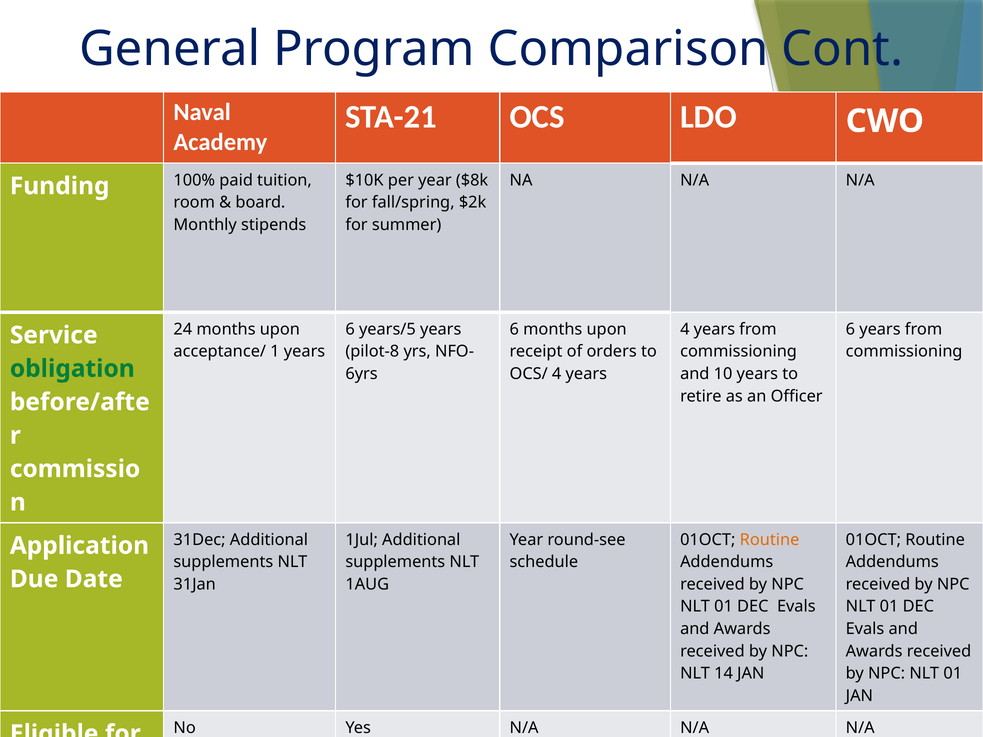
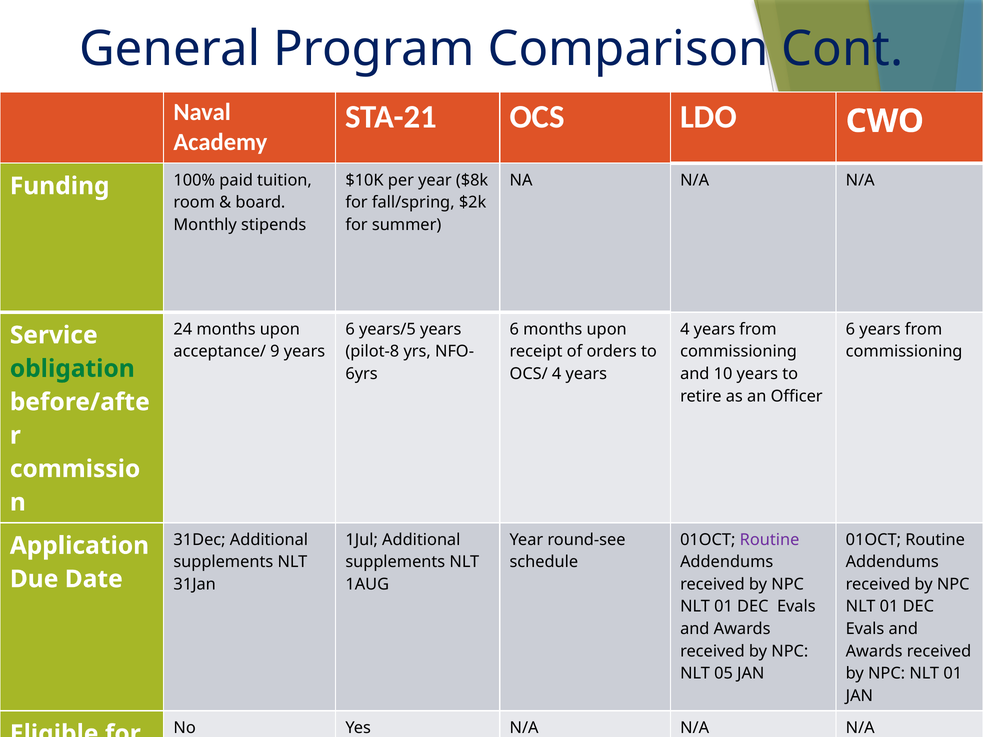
1: 1 -> 9 (275, 352)
Routine colour: orange -> purple (770, 540)
14: 14 -> 05 (724, 674)
